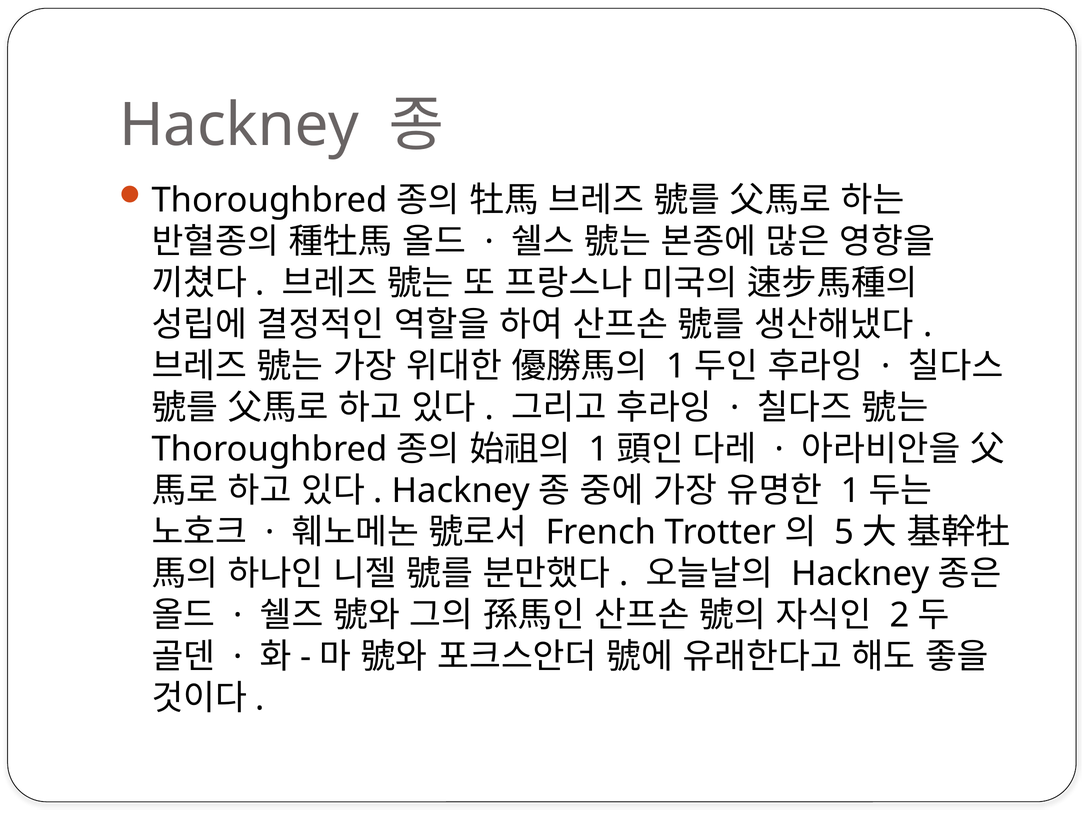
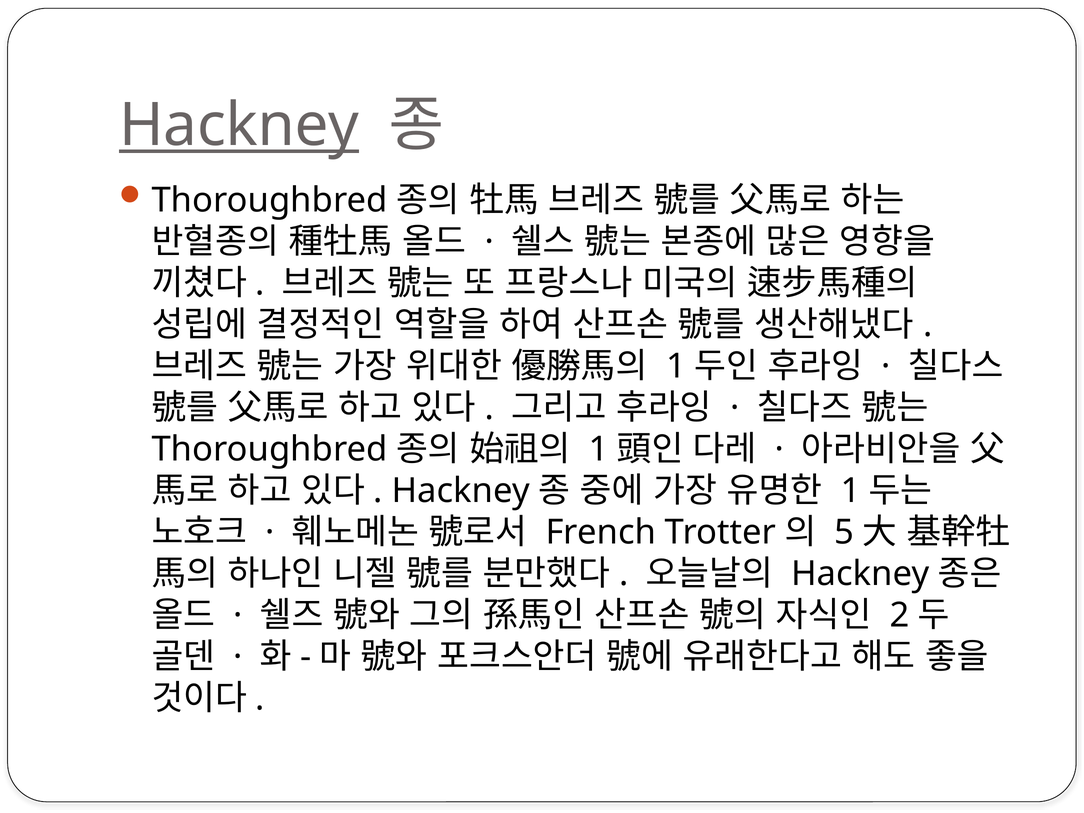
Hackney underline: none -> present (239, 125)
